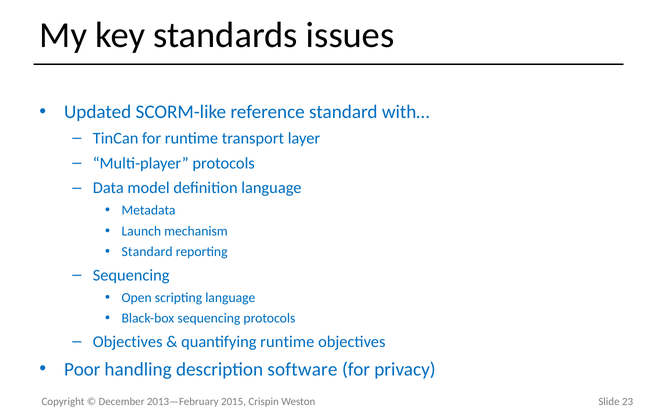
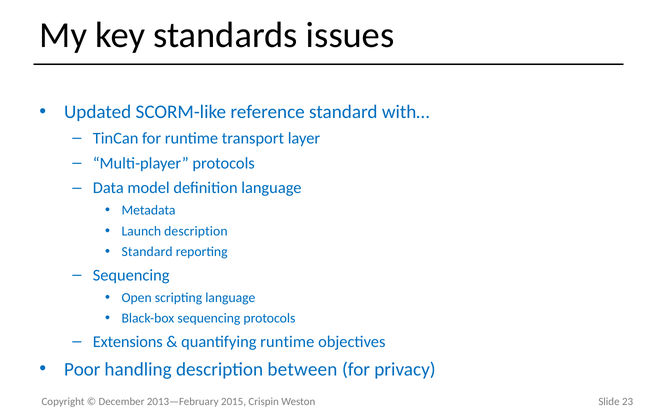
Launch mechanism: mechanism -> description (196, 231)
Objectives: Objectives -> Extensions (128, 342)
software: software -> between (302, 369)
